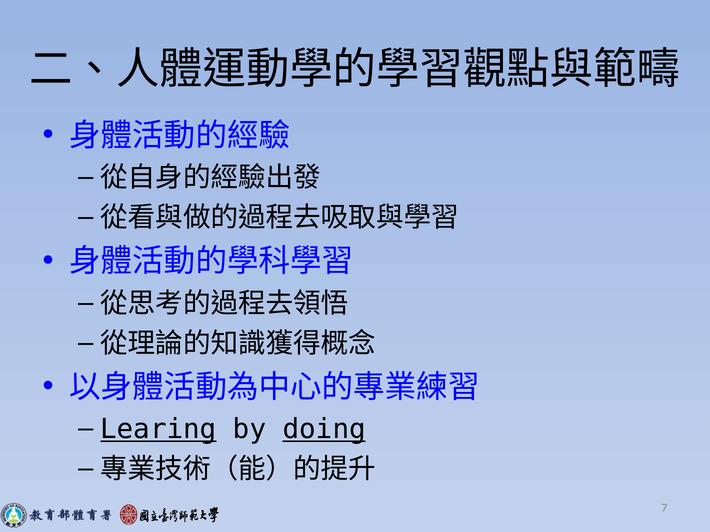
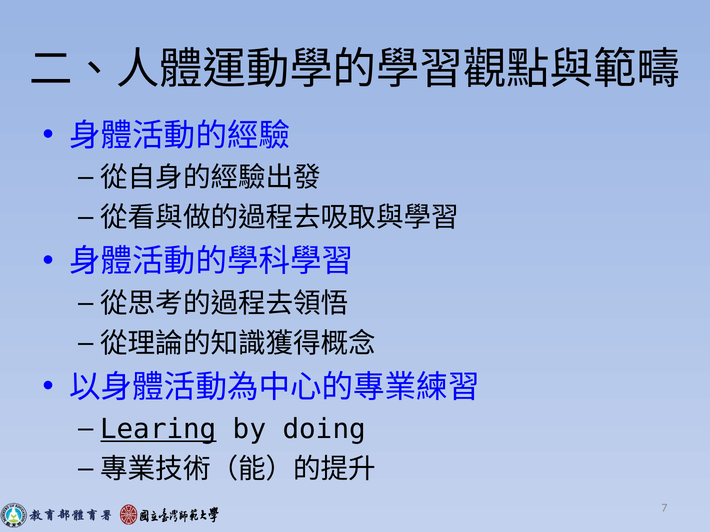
doing underline: present -> none (324, 430)
